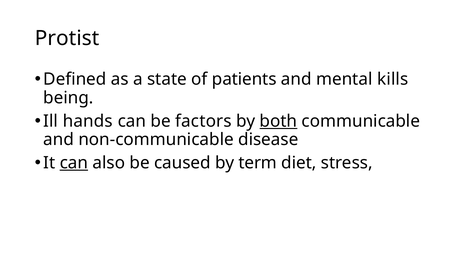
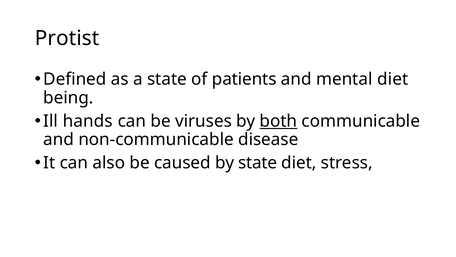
mental kills: kills -> diet (393, 79)
factors: factors -> viruses (204, 121)
can underline: present -> none (74, 163)
by term: term -> state (258, 163)
